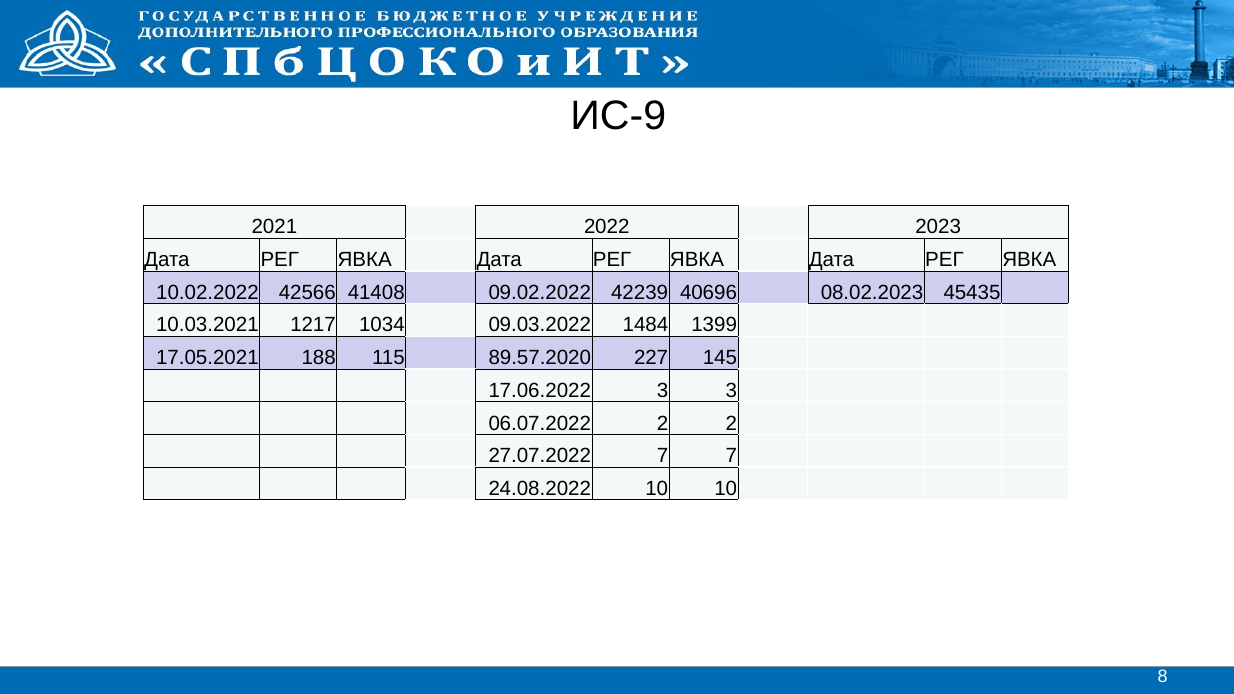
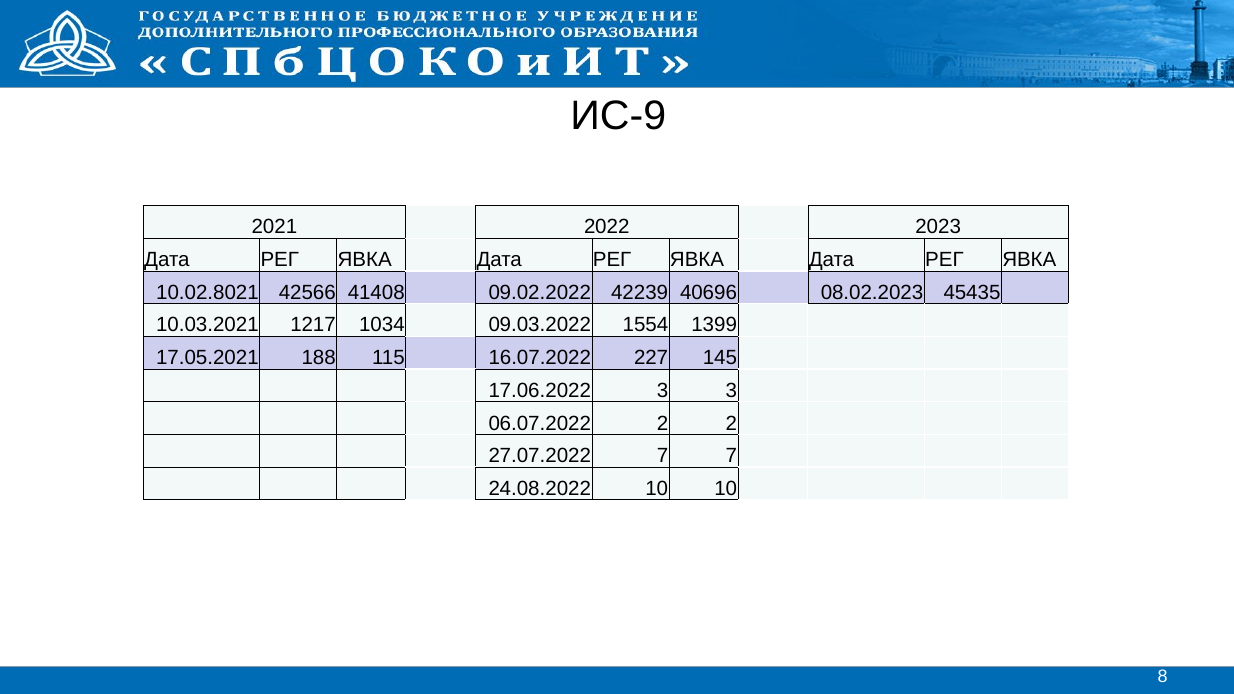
10.02.2022: 10.02.2022 -> 10.02.8021 (207, 293)
1484: 1484 -> 1554 (645, 325)
89.57.2020: 89.57.2020 -> 16.07.2022 (540, 358)
